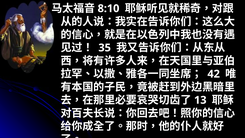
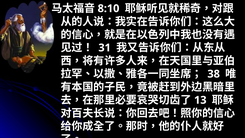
35: 35 -> 31 (105, 48)
42: 42 -> 38 (214, 74)
